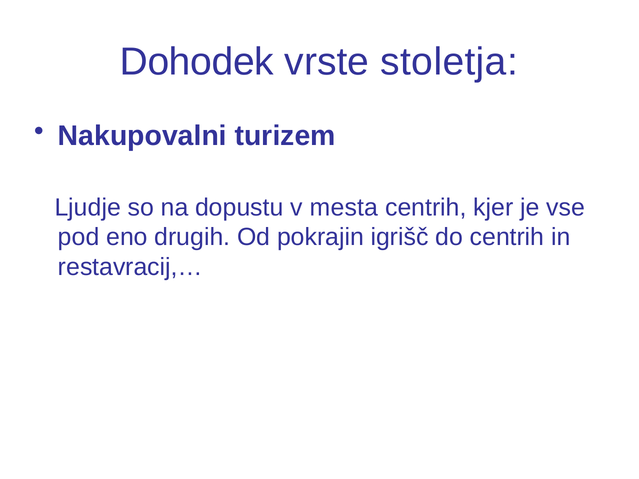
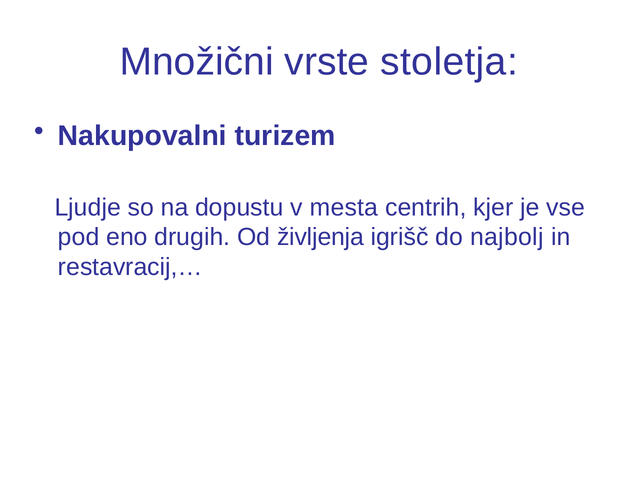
Dohodek: Dohodek -> Množični (197, 62)
pokrajin: pokrajin -> življenja (321, 237)
do centrih: centrih -> najbolj (507, 237)
